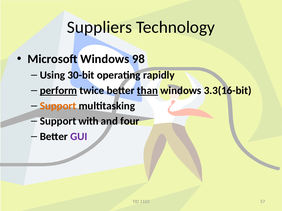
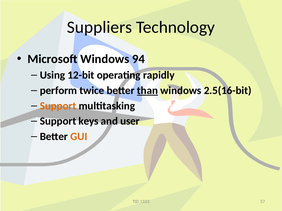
98: 98 -> 94 (138, 59)
30-bit: 30-bit -> 12-bit (81, 75)
perform underline: present -> none (58, 91)
3.3(16-bit: 3.3(16-bit -> 2.5(16-bit (228, 91)
with: with -> keys (89, 121)
four: four -> user (130, 121)
GUI colour: purple -> orange (79, 137)
